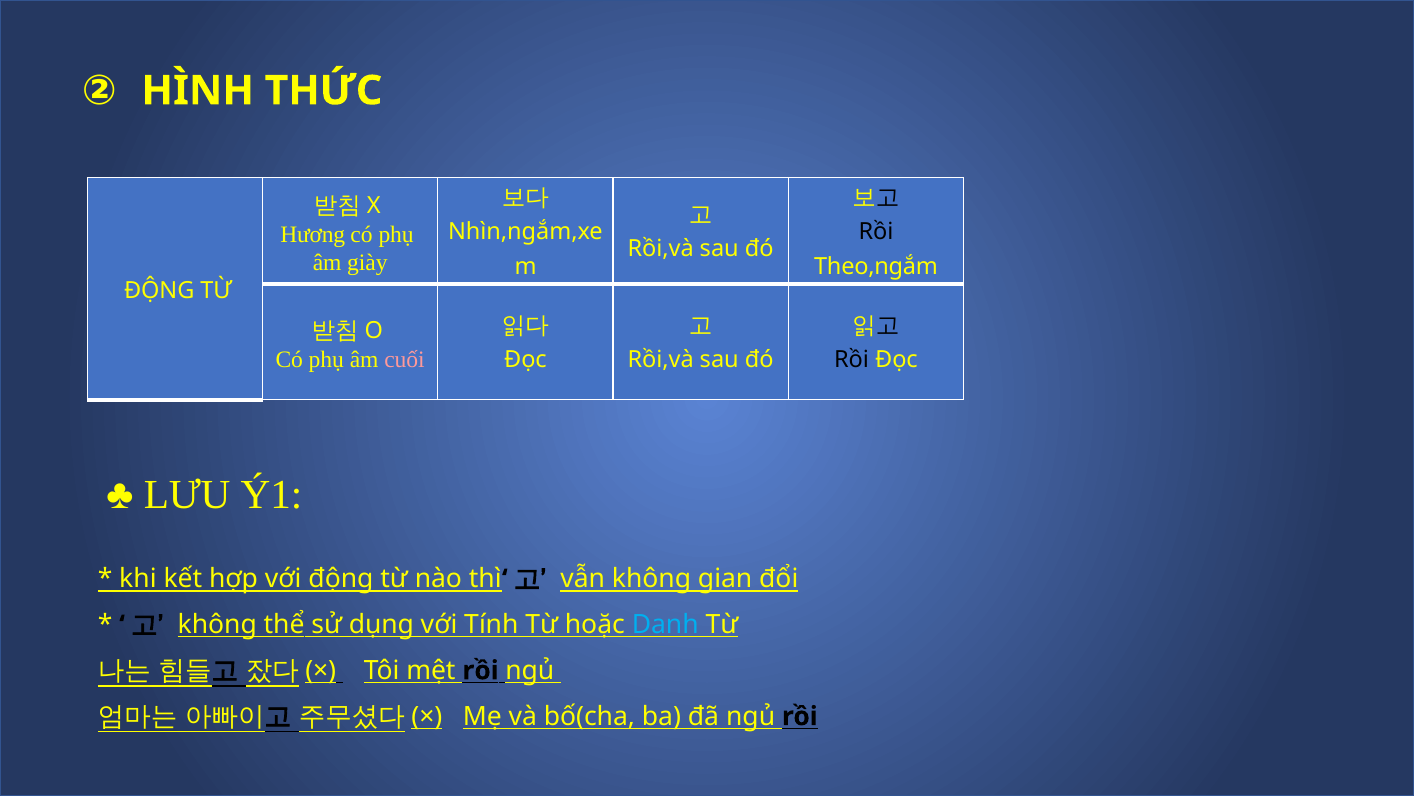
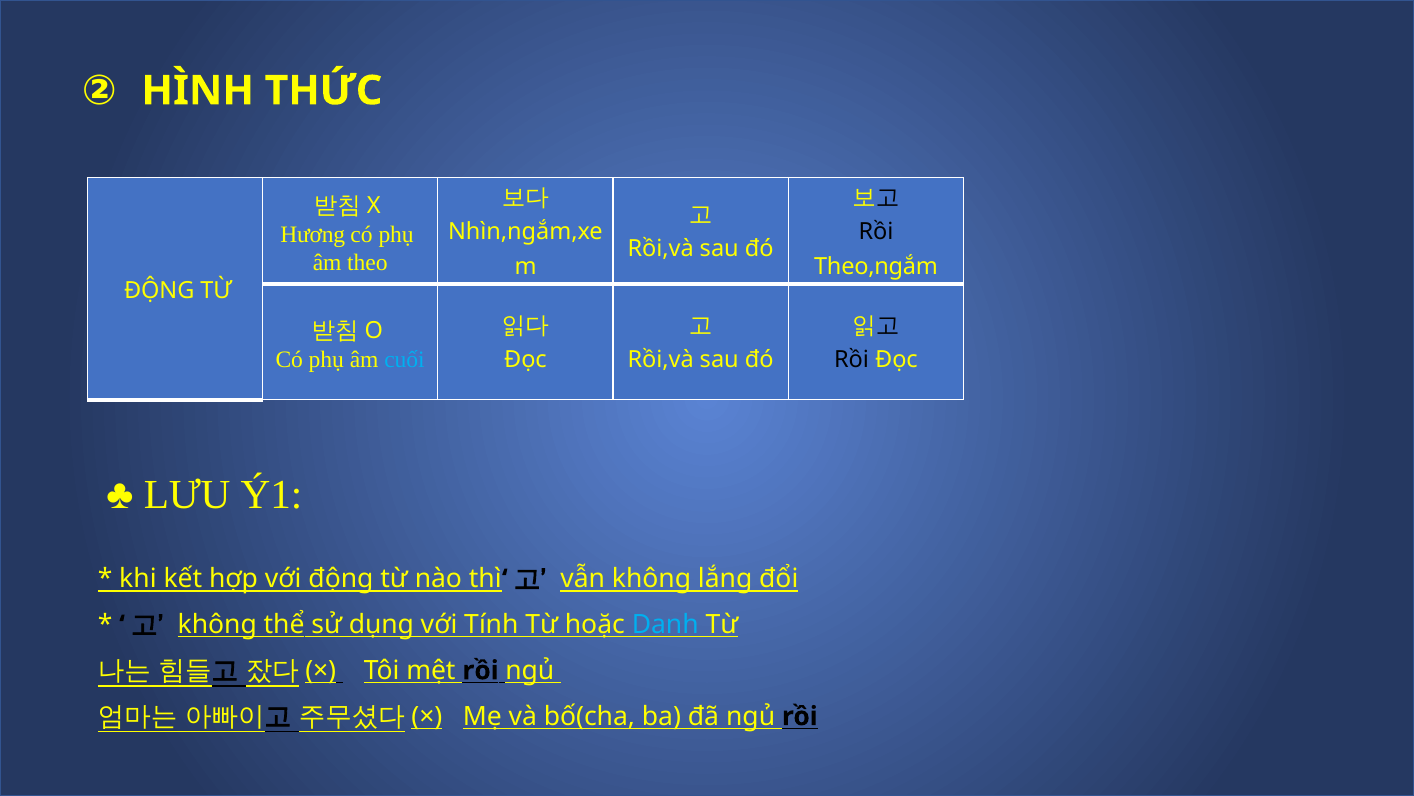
giày: giày -> theo (367, 263)
cuối colour: pink -> light blue (404, 360)
gian: gian -> lắng (725, 578)
